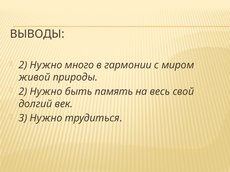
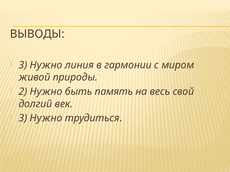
2: 2 -> 3 (23, 65)
много: много -> линия (79, 65)
